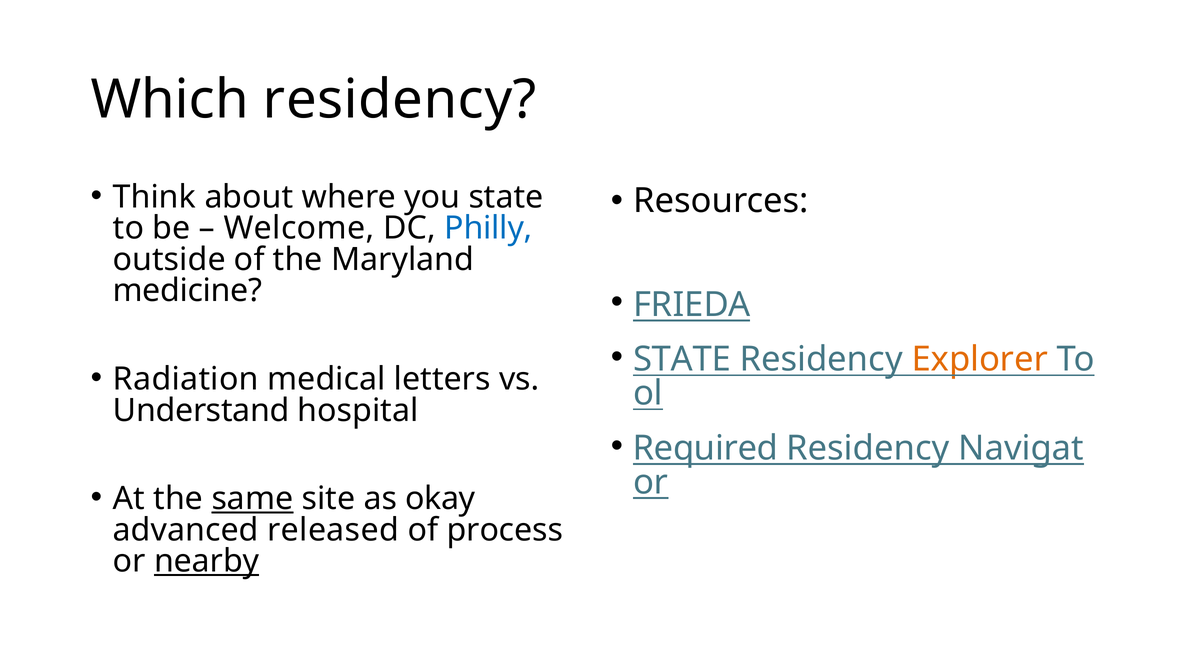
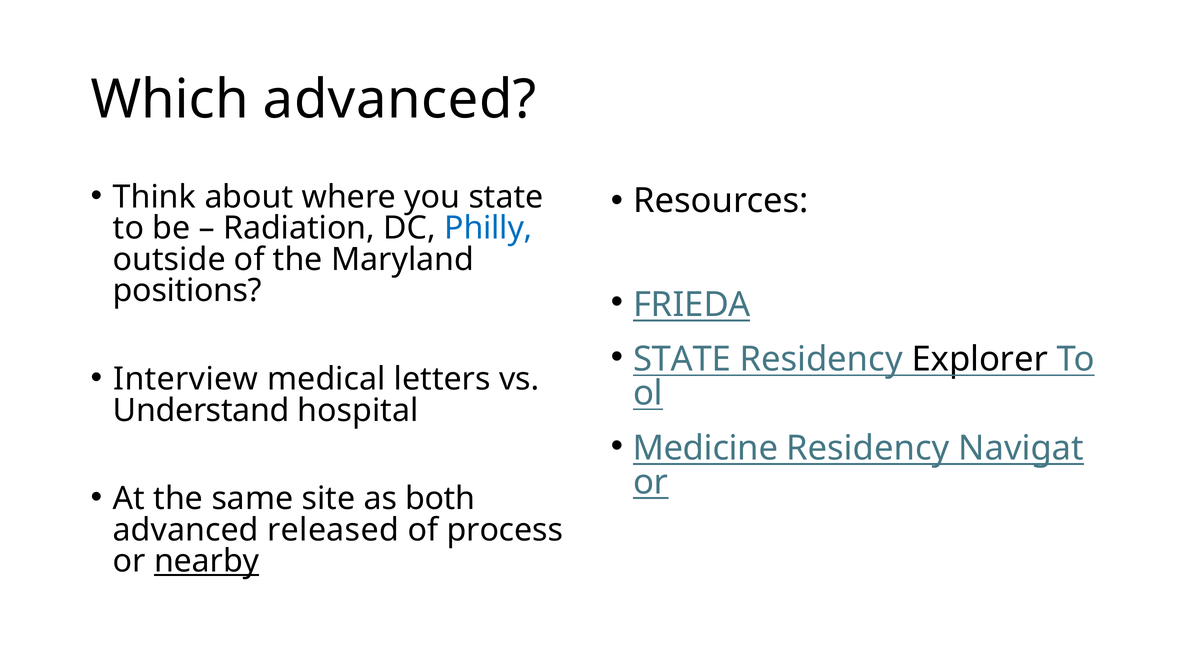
Which residency: residency -> advanced (400, 100)
Welcome: Welcome -> Radiation (299, 228)
medicine: medicine -> positions (187, 291)
Explorer colour: orange -> black (980, 359)
Radiation: Radiation -> Interview (186, 379)
Required: Required -> Medicine (705, 448)
same underline: present -> none (252, 499)
okay: okay -> both (440, 499)
